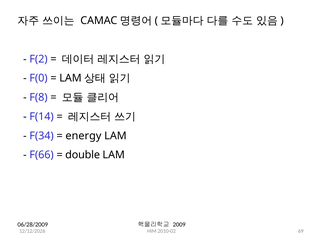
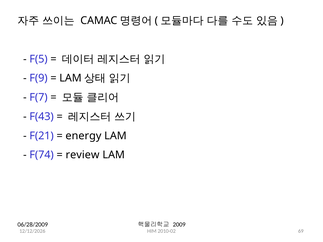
F(2: F(2 -> F(5 (38, 59)
F(0: F(0 -> F(9 (38, 78)
F(8: F(8 -> F(7 (38, 97)
F(14: F(14 -> F(43 (42, 117)
F(34: F(34 -> F(21 (42, 136)
F(66: F(66 -> F(74 (42, 155)
double: double -> review (83, 155)
